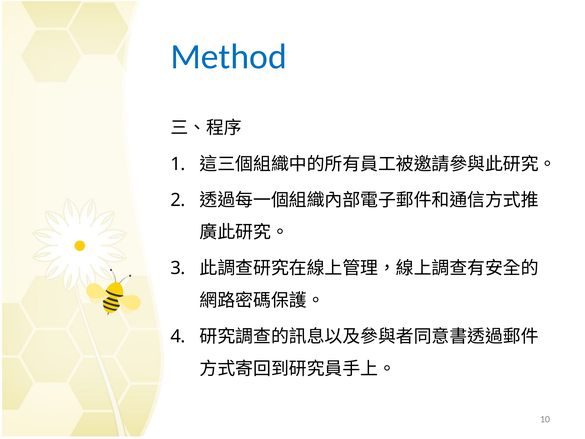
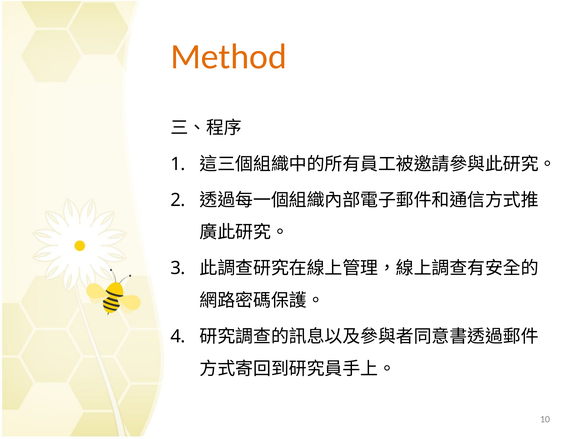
Method colour: blue -> orange (229, 57)
